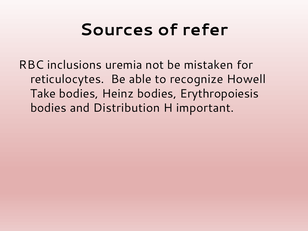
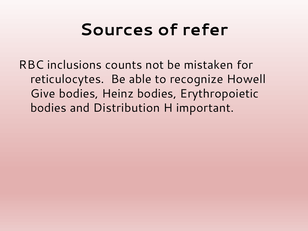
uremia: uremia -> counts (124, 65)
Take: Take -> Give (43, 94)
Erythropoiesis: Erythropoiesis -> Erythropoietic (219, 94)
